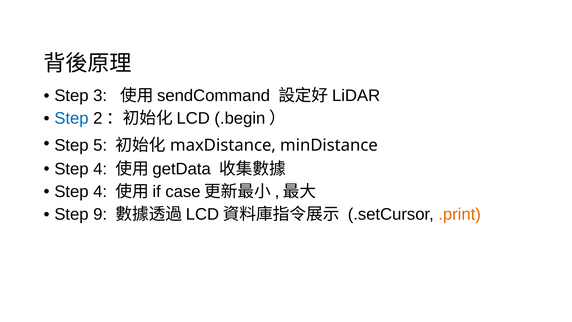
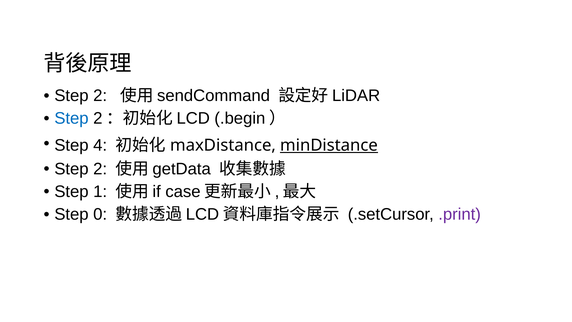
3: 3 -> 2 (100, 96)
5: 5 -> 4 (100, 145)
minDistance underline: none -> present (329, 145)
4: 4 -> 2 (100, 169)
4: 4 -> 1 (100, 191)
9: 9 -> 0 (100, 214)
.print colour: orange -> purple (460, 214)
